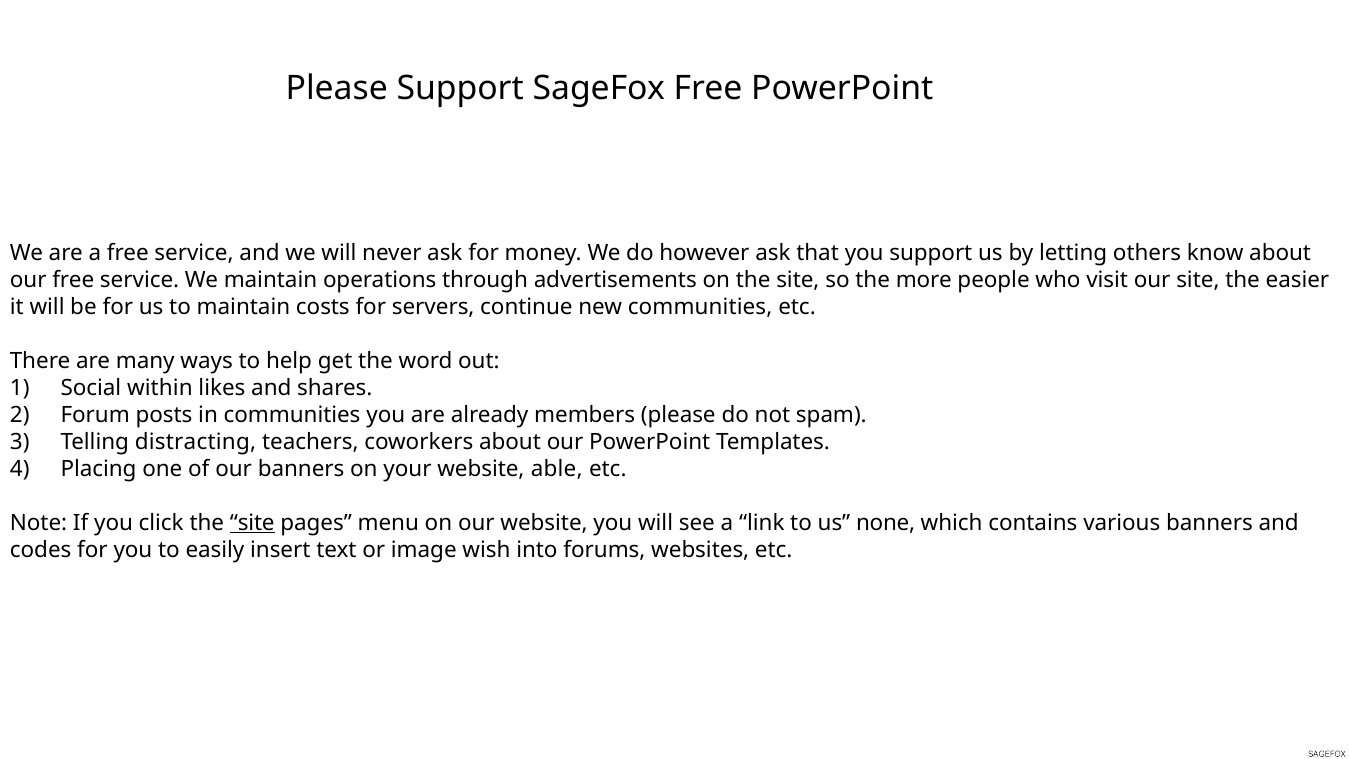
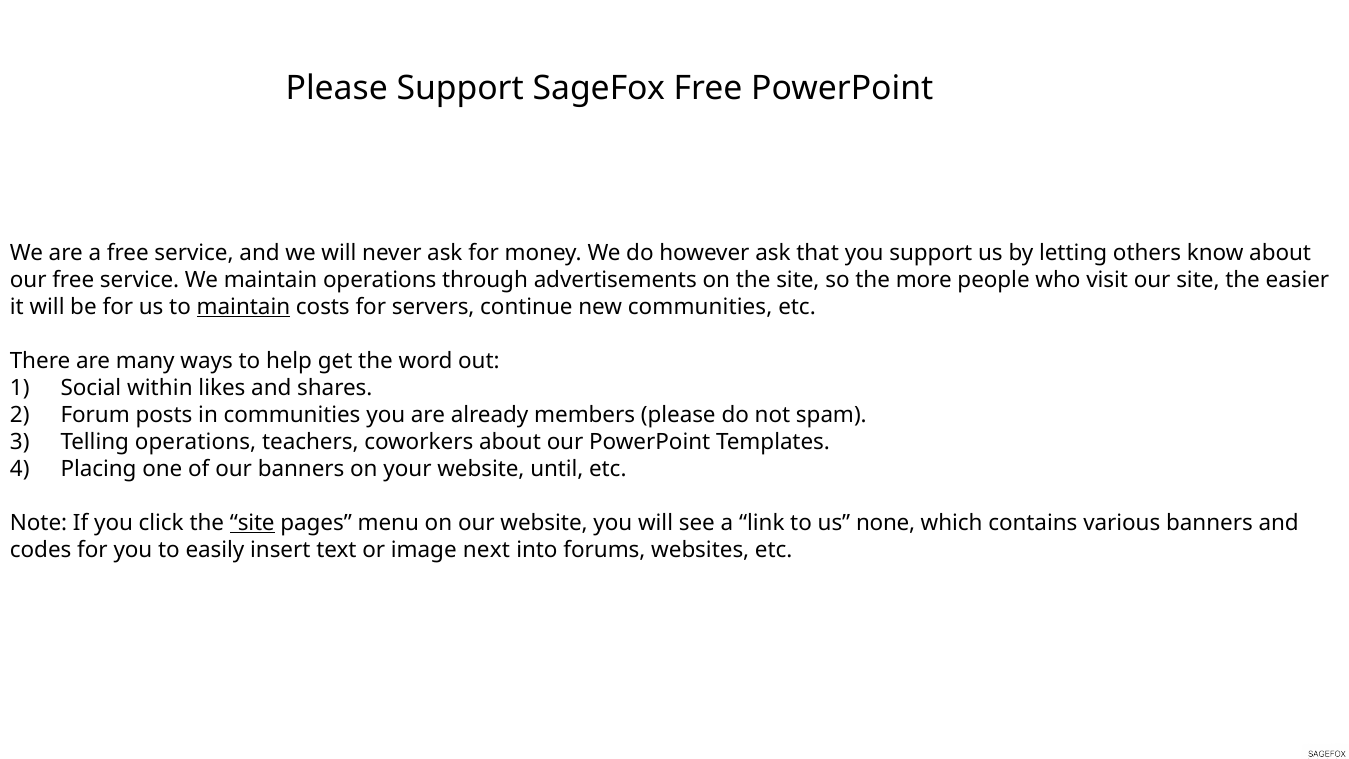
maintain underline: none -> present (243, 307)
Telling distracting: distracting -> operations (196, 442)
able: able -> until (557, 469)
wish: wish -> next (486, 549)
